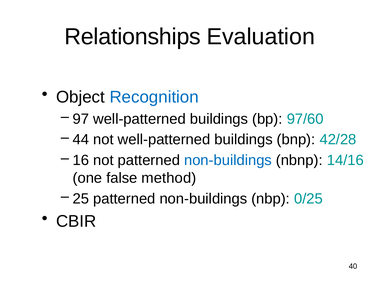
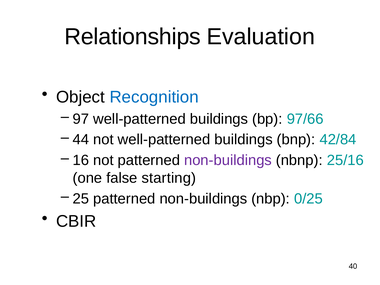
97/60: 97/60 -> 97/66 (305, 119)
42/28: 42/28 -> 42/84 (338, 140)
non-buildings colour: blue -> purple (228, 160)
14/16: 14/16 -> 25/16 (345, 160)
method: method -> starting (169, 178)
